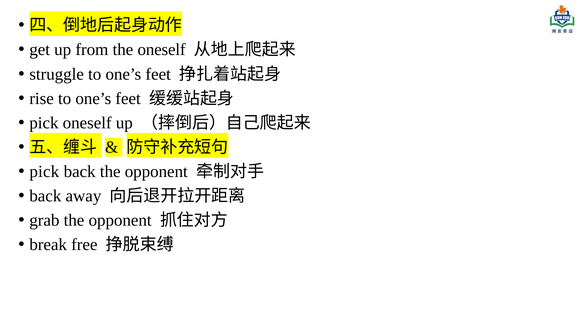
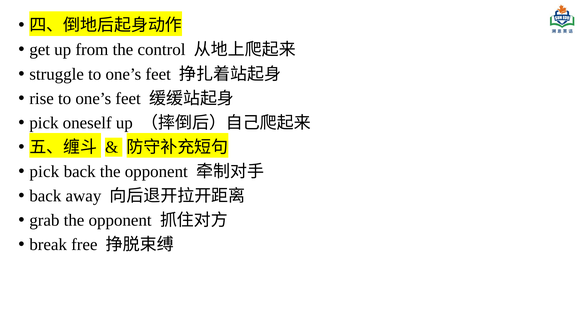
the oneself: oneself -> control (161, 50)
